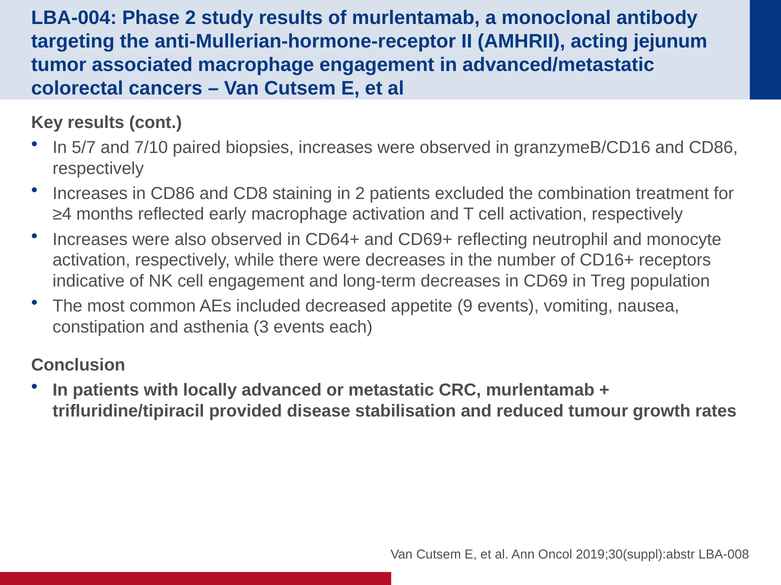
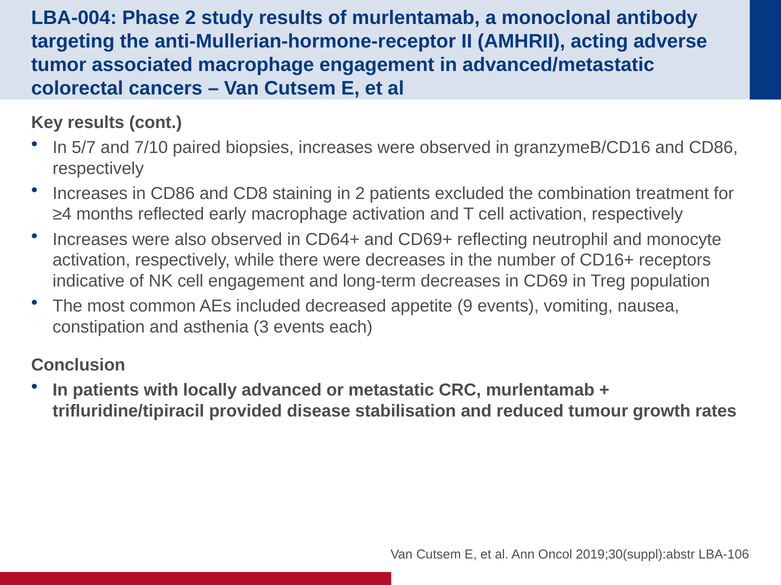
jejunum: jejunum -> adverse (670, 41)
LBA-008: LBA-008 -> LBA-106 (724, 555)
